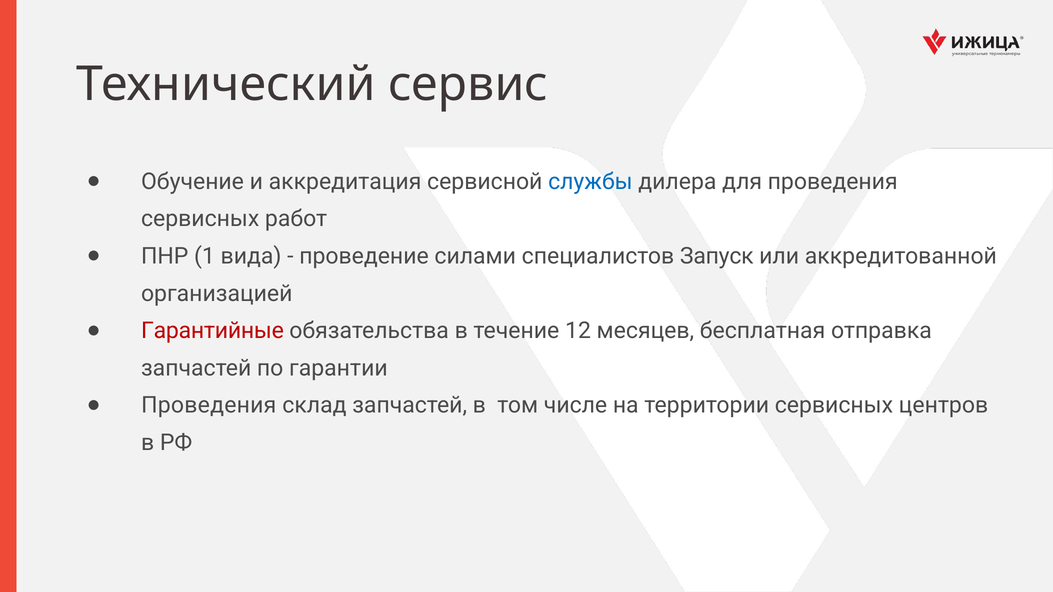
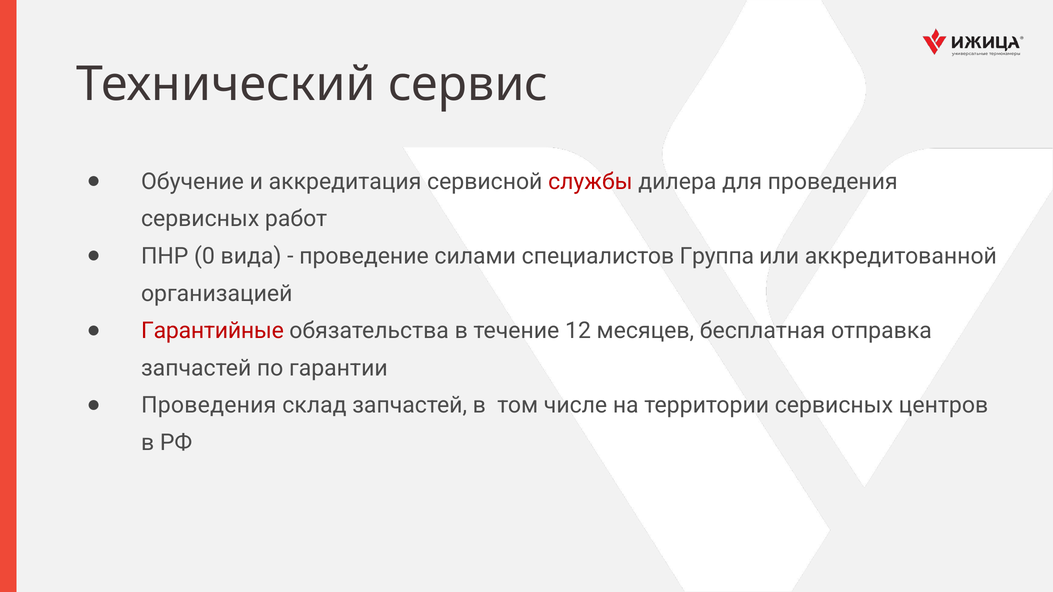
службы colour: blue -> red (590, 182)
1: 1 -> 0 (204, 256)
Запуск: Запуск -> Группа (717, 256)
